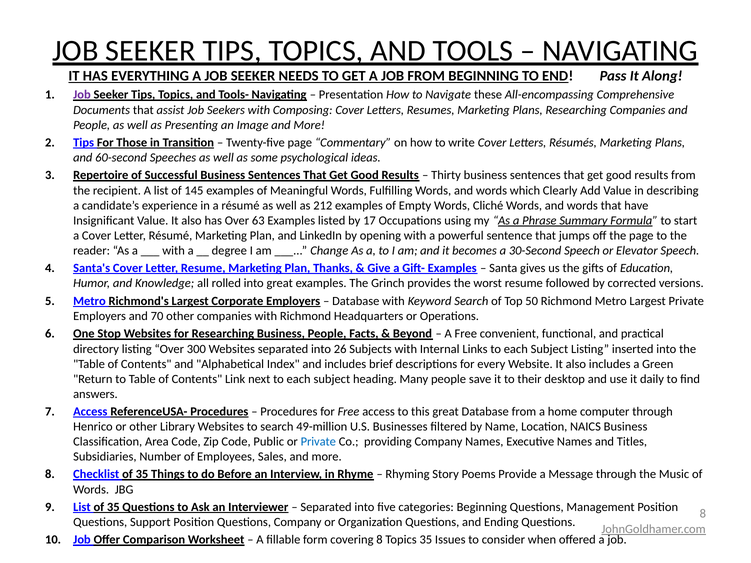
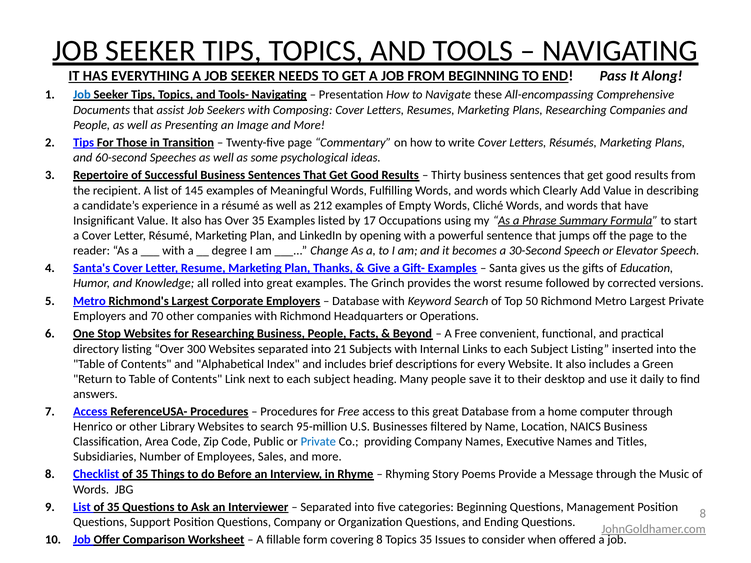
Job colour: purple -> blue (82, 95)
Over 63: 63 -> 35 (258, 221)
26: 26 -> 21 (340, 349)
49-million: 49-million -> 95-million (322, 427)
